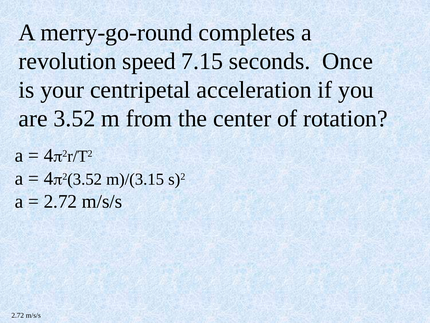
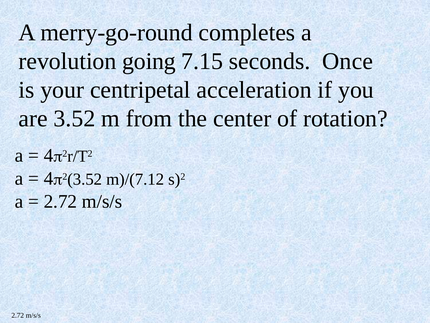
speed: speed -> going (149, 61)
m)/(3.15: m)/(3.15 -> m)/(7.12 (135, 179)
